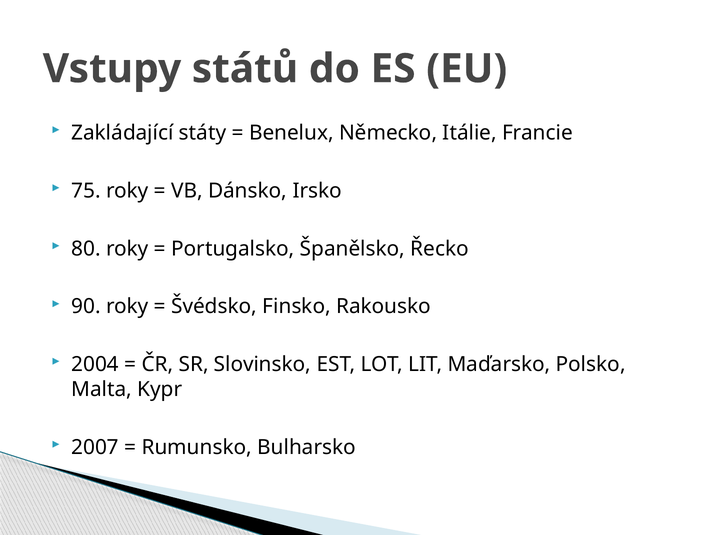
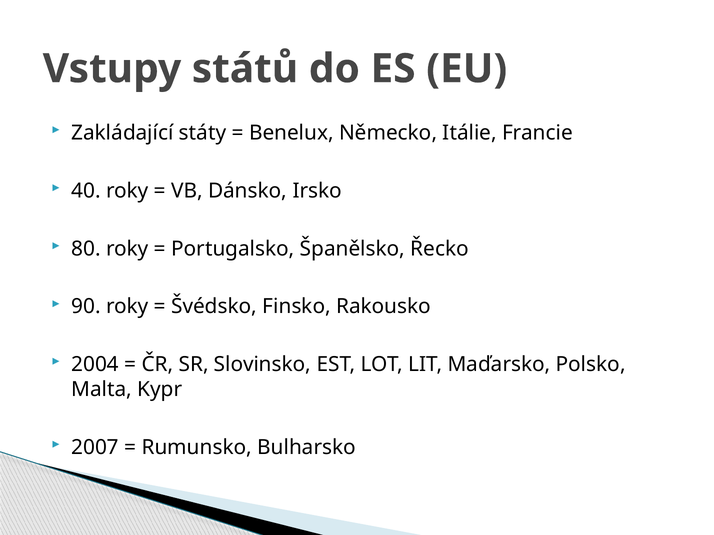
75: 75 -> 40 (86, 191)
